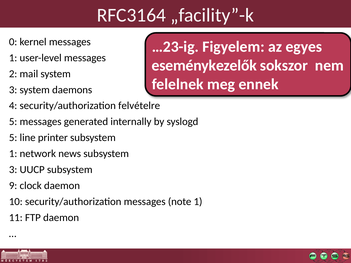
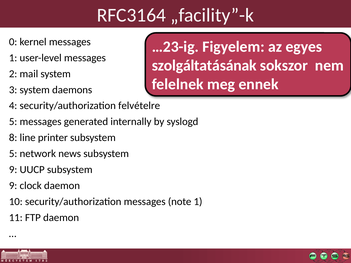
eseménykezelők: eseménykezelők -> szolgáltatásának (204, 66)
5: 5 -> 8 (13, 138)
1: 1 -> 5 (13, 154)
3: 3 -> 9 (13, 170)
